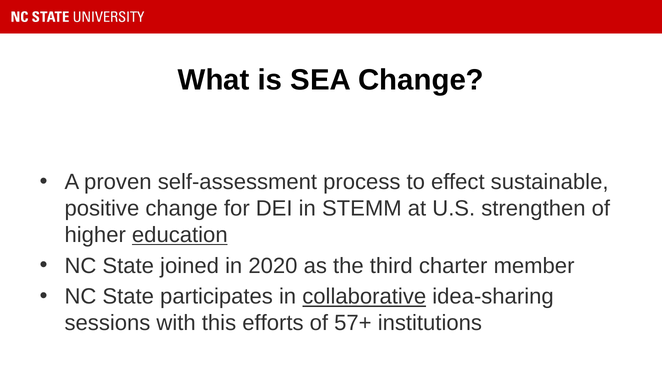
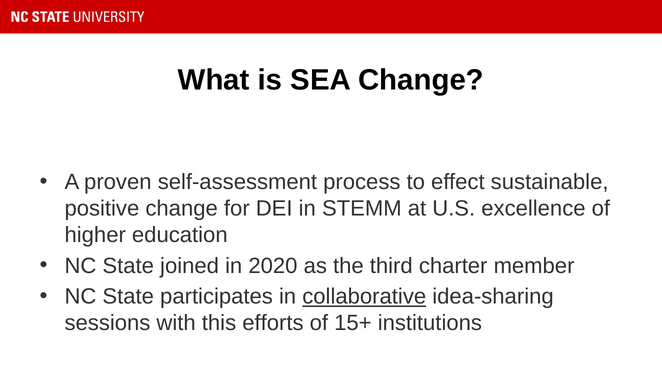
strengthen: strengthen -> excellence (533, 209)
education underline: present -> none (180, 235)
57+: 57+ -> 15+ (353, 323)
